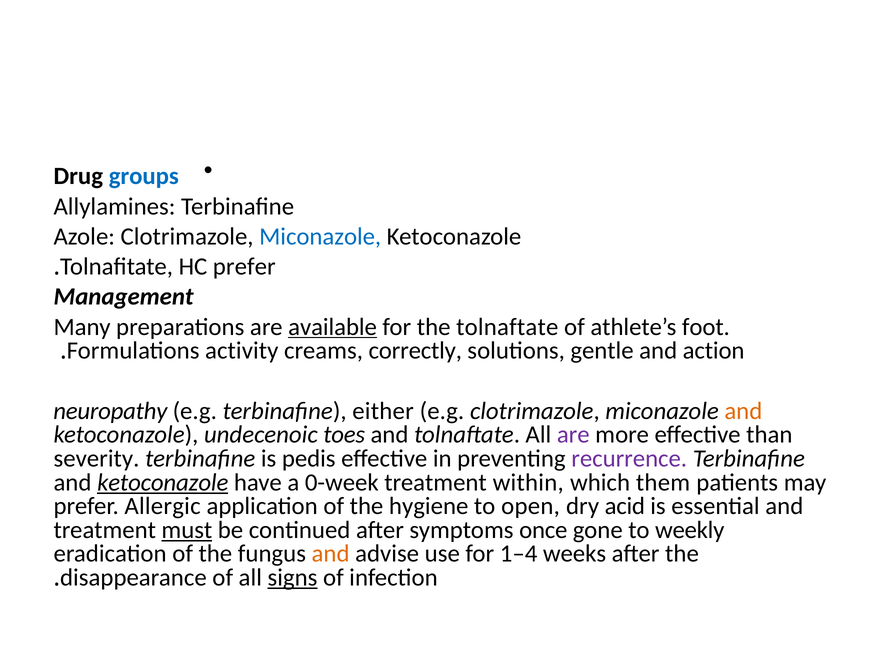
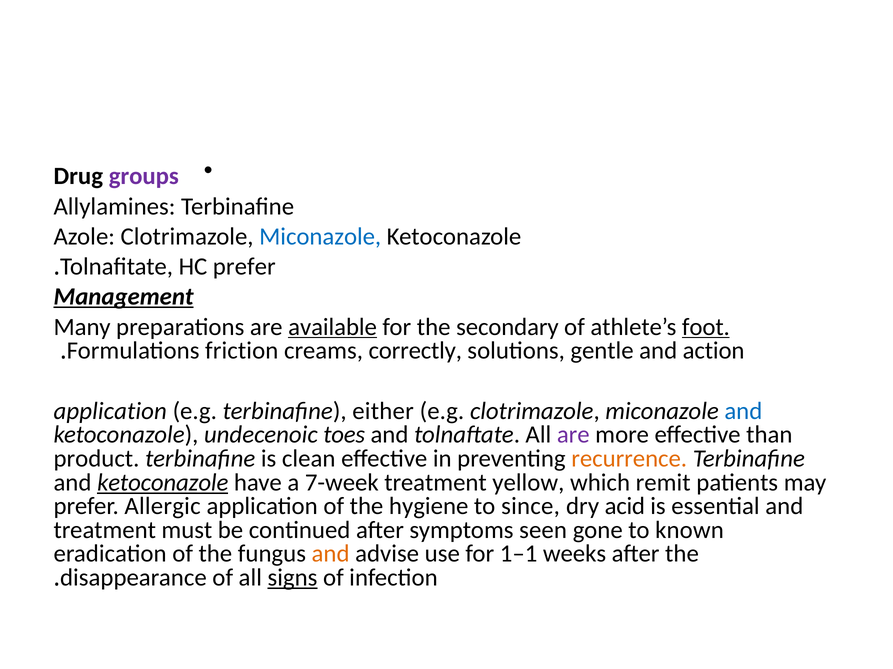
groups colour: blue -> purple (144, 176)
Management underline: none -> present (124, 297)
the tolnaftate: tolnaftate -> secondary (507, 327)
foot underline: none -> present (706, 327)
activity: activity -> friction (242, 351)
neuropathy: neuropathy -> application (110, 411)
and colour: orange -> blue (743, 411)
severity: severity -> product (96, 459)
pedis: pedis -> clean (309, 459)
recurrence colour: purple -> orange (629, 459)
0-week: 0-week -> 7-week (342, 483)
within: within -> yellow (528, 483)
them: them -> remit (663, 483)
open: open -> since (531, 507)
must underline: present -> none (187, 531)
once: once -> seen (543, 531)
weekly: weekly -> known (689, 531)
1–4: 1–4 -> 1–1 (519, 554)
